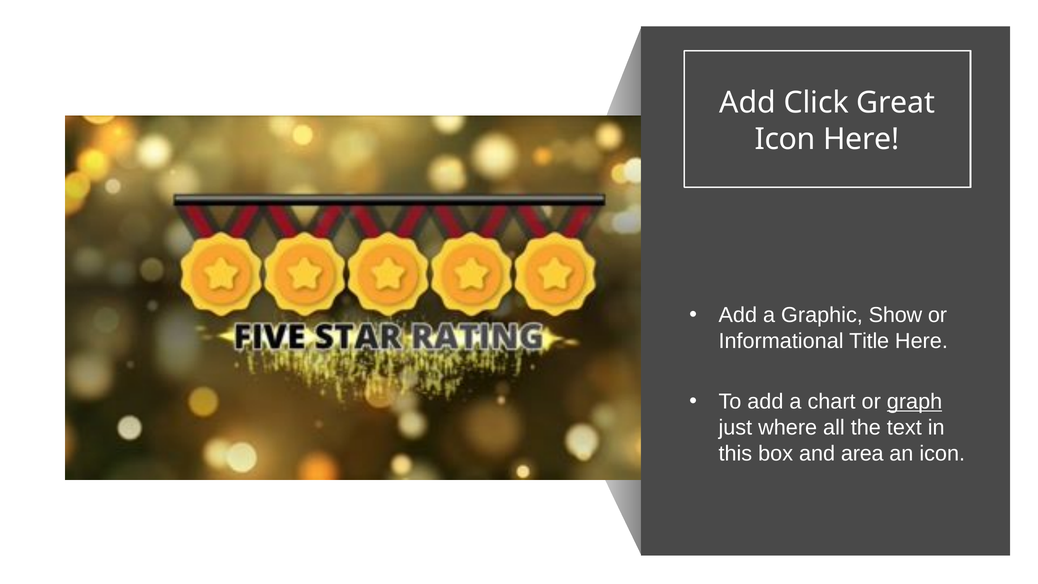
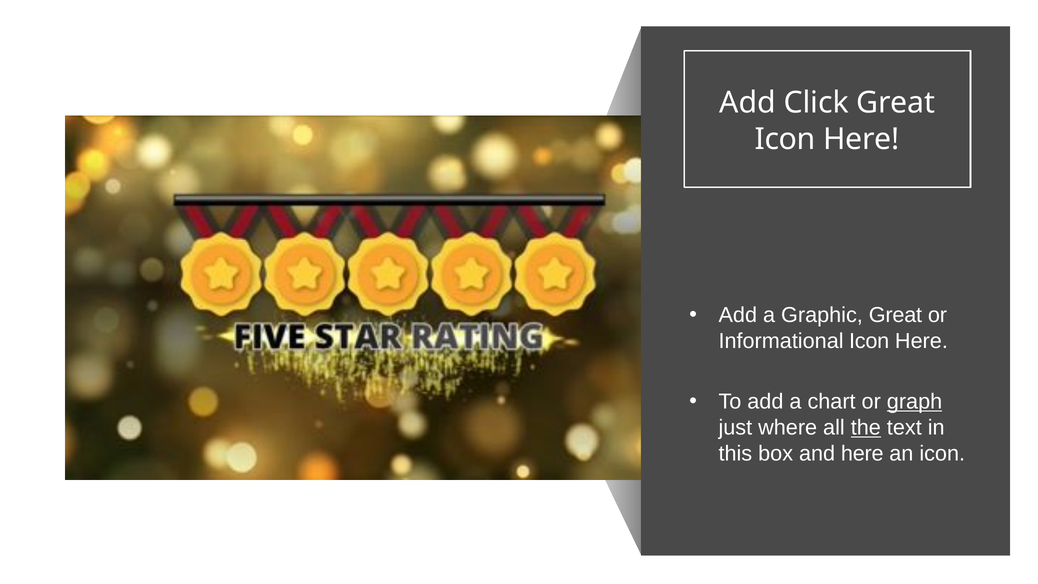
Graphic Show: Show -> Great (895, 315)
Informational Title: Title -> Icon (869, 341)
the underline: none -> present (866, 428)
and area: area -> here (862, 454)
